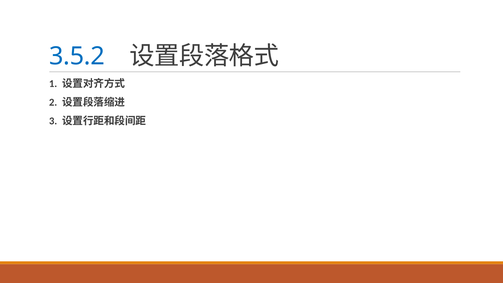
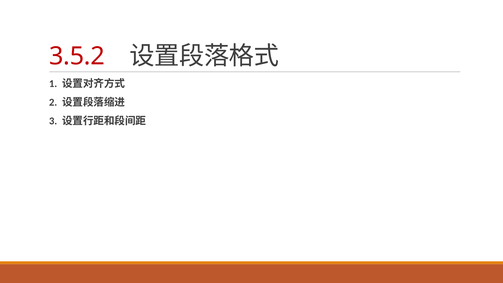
3.5.2 colour: blue -> red (77, 56)
